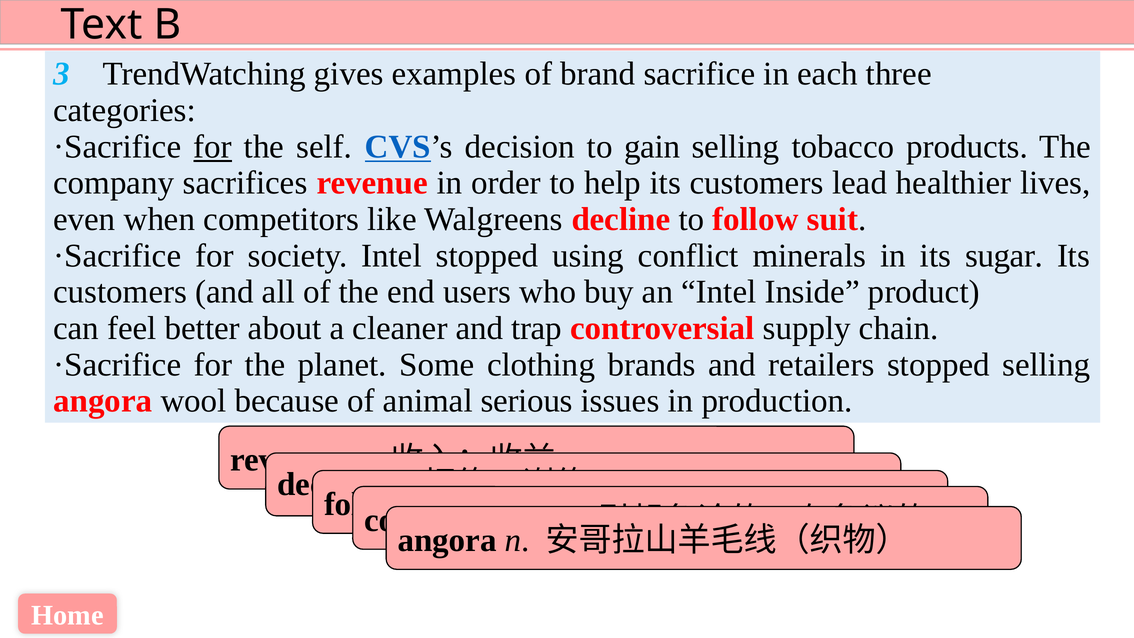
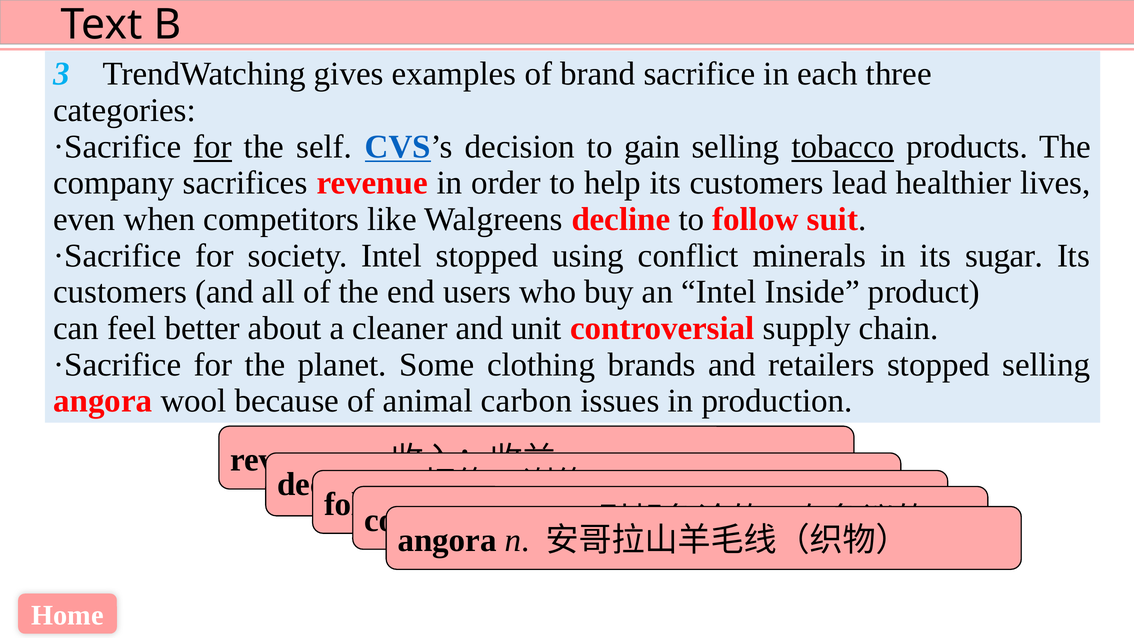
tobacco underline: none -> present (843, 147)
trap: trap -> unit (536, 328)
serious: serious -> carbon (526, 401)
